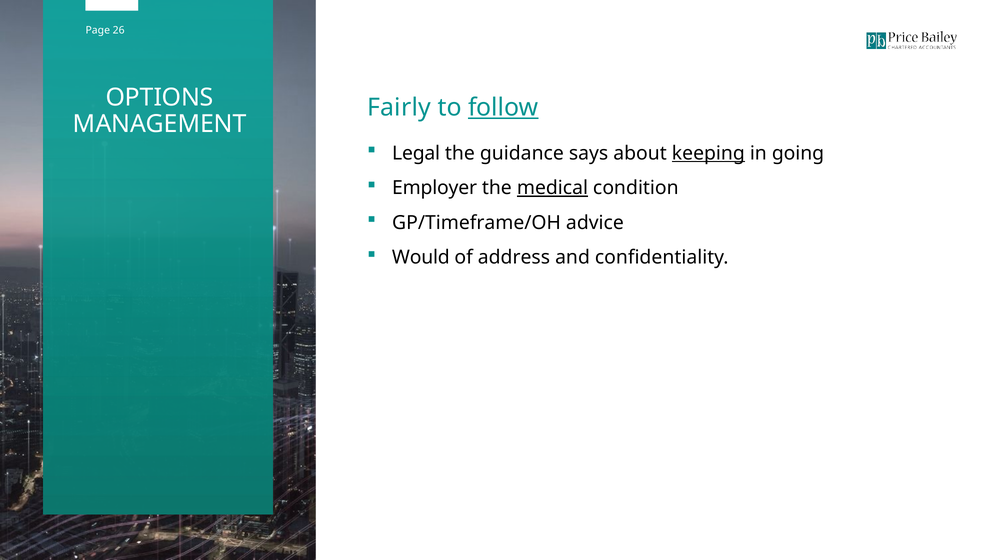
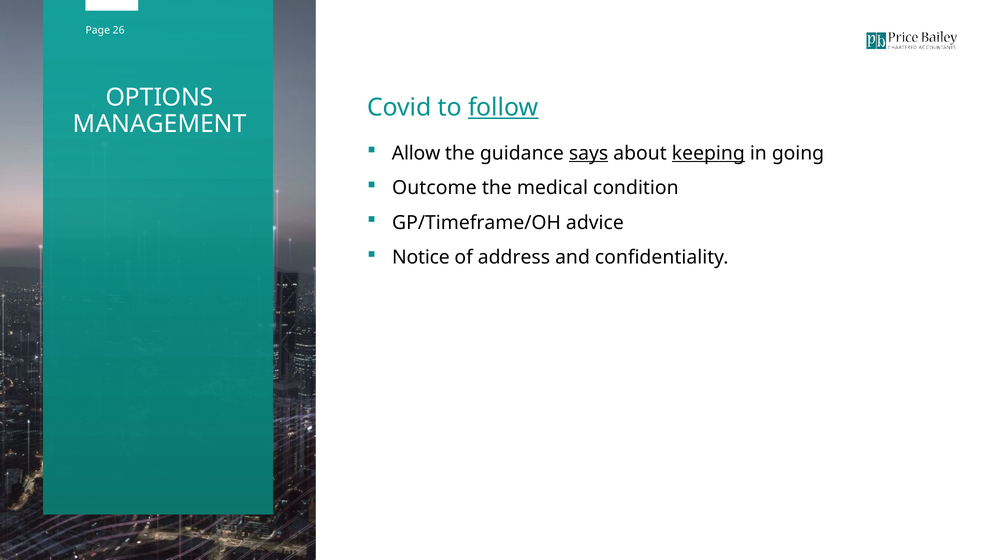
Fairly: Fairly -> Covid (399, 107)
Legal: Legal -> Allow (416, 153)
says underline: none -> present (589, 153)
Employer: Employer -> Outcome (434, 188)
medical underline: present -> none (552, 188)
Would: Would -> Notice (421, 257)
